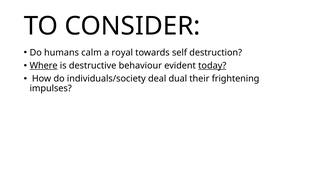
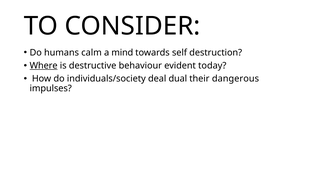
royal: royal -> mind (122, 53)
today underline: present -> none (212, 66)
frightening: frightening -> dangerous (235, 79)
